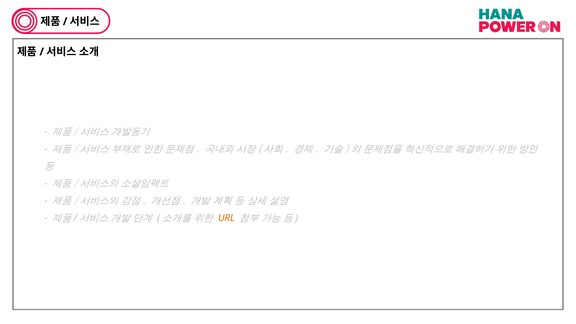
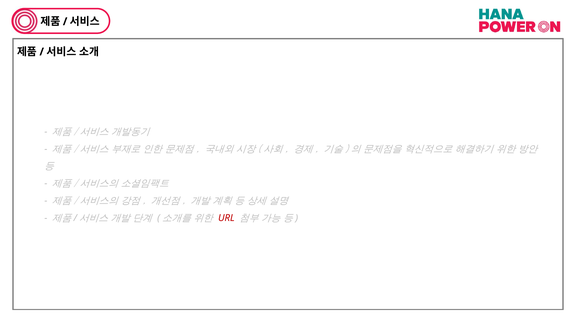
URL colour: orange -> red (226, 218)
